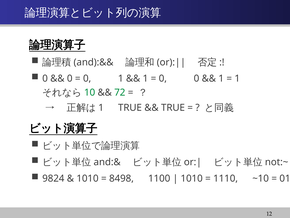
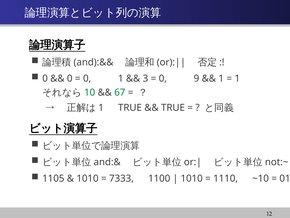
1: 1 -> 3 (145, 78)
0 0: 0 -> 9 (196, 78)
72: 72 -> 67 (120, 92)
9824: 9824 -> 1105 (53, 178)
8498: 8498 -> 7333 (121, 178)
